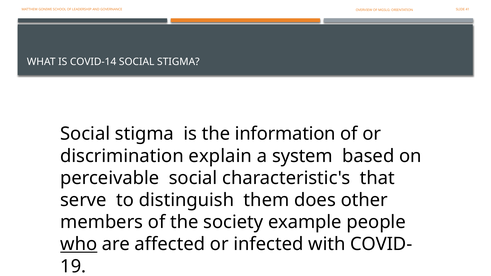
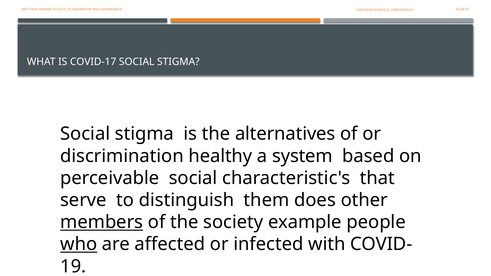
COVID-14: COVID-14 -> COVID-17 (93, 62)
information: information -> alternatives (285, 134)
explain: explain -> healthy (220, 156)
members underline: none -> present (102, 222)
